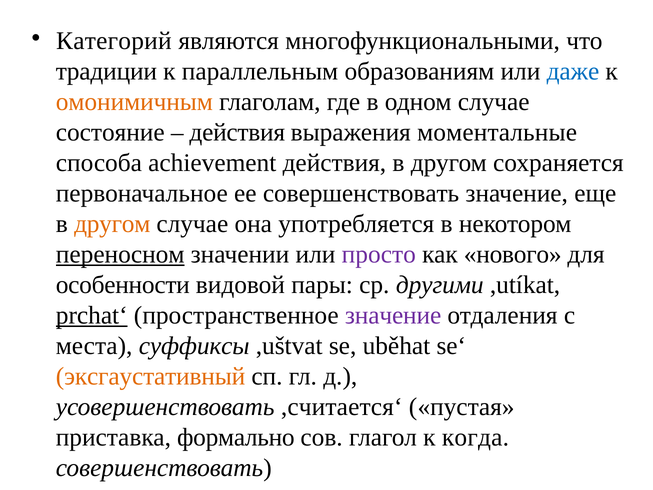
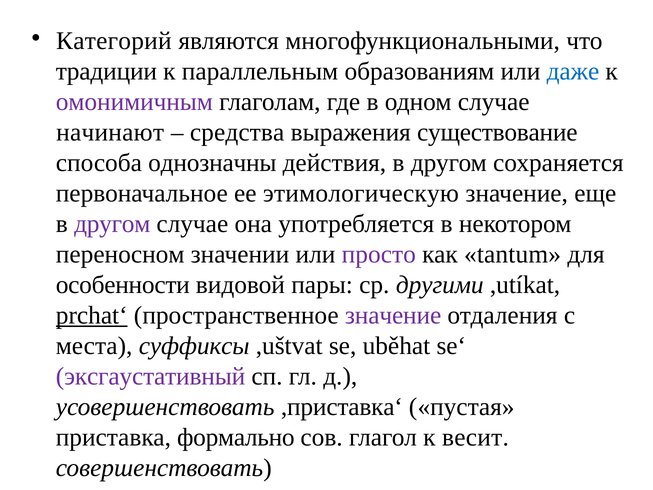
омонимичным colour: orange -> purple (134, 102)
состояние: состояние -> начинают (110, 132)
действия: действия -> средства (237, 132)
моментальные: моментальные -> существование (497, 132)
achievement: achievement -> однозначны (212, 163)
ее совершенствовать: совершенствовать -> этимологическую (361, 193)
другом colour: orange -> purple (112, 224)
переносном underline: present -> none (120, 254)
нового: нового -> tantum (513, 254)
эксгаустативный colour: orange -> purple (151, 376)
,считается‘: ,считается‘ -> ,приставка‘ (342, 407)
когда: когда -> весит (475, 437)
